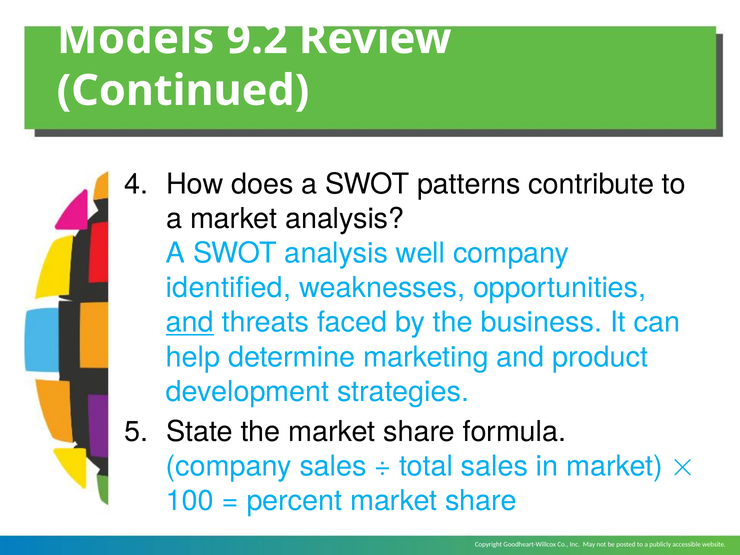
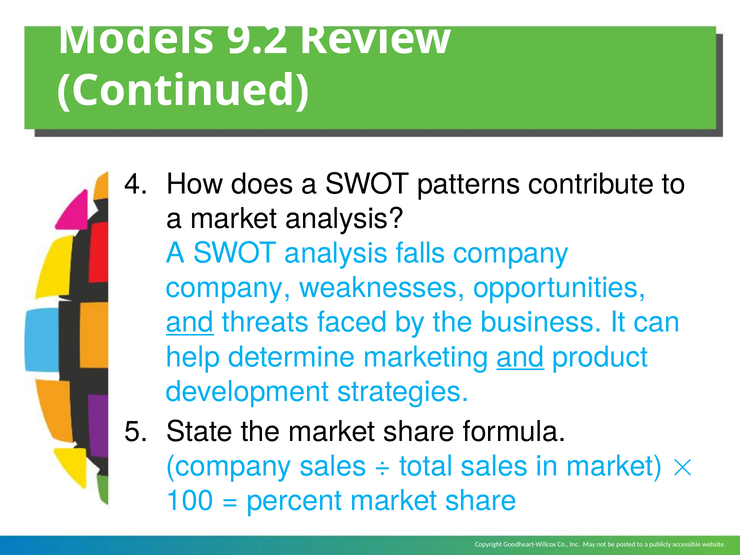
well: well -> falls (421, 253)
identified: identified -> company (229, 288)
and underline: none -> present (520, 357)
